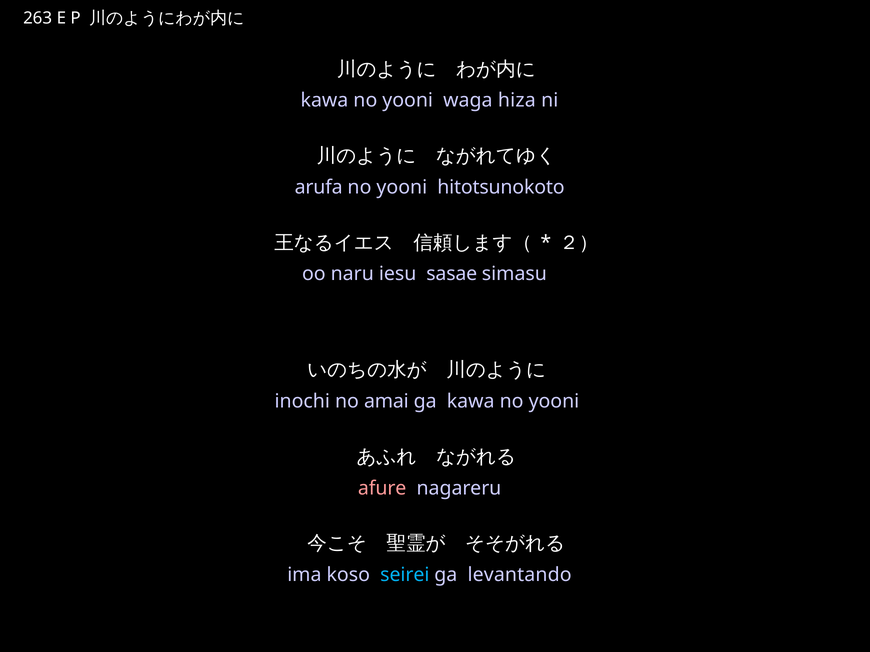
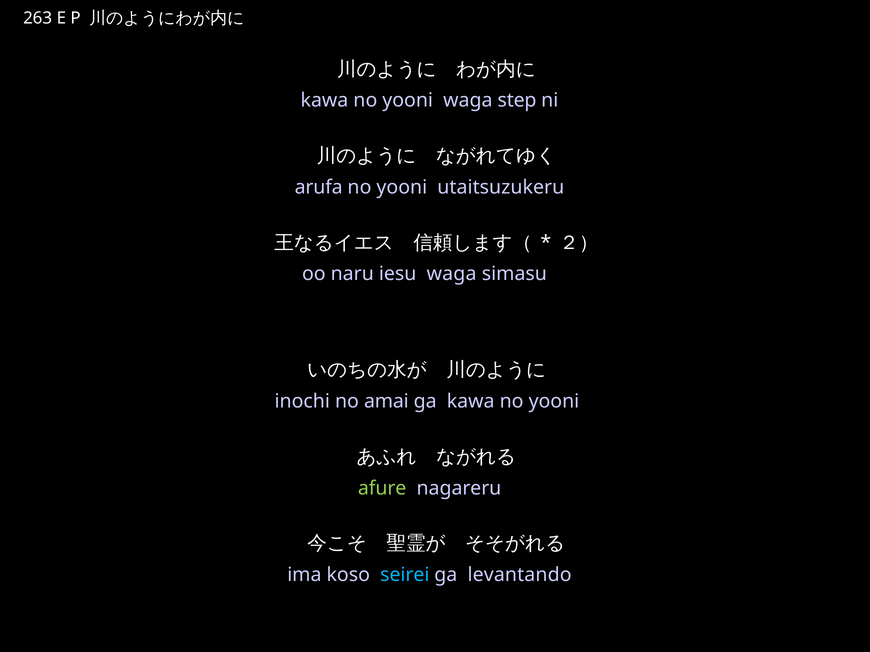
hiza: hiza -> step (517, 101)
hitotsunokoto: hitotsunokoto -> utaitsuzukeru (501, 187)
iesu sasae: sasae -> waga (452, 274)
afure colour: pink -> light green (382, 488)
